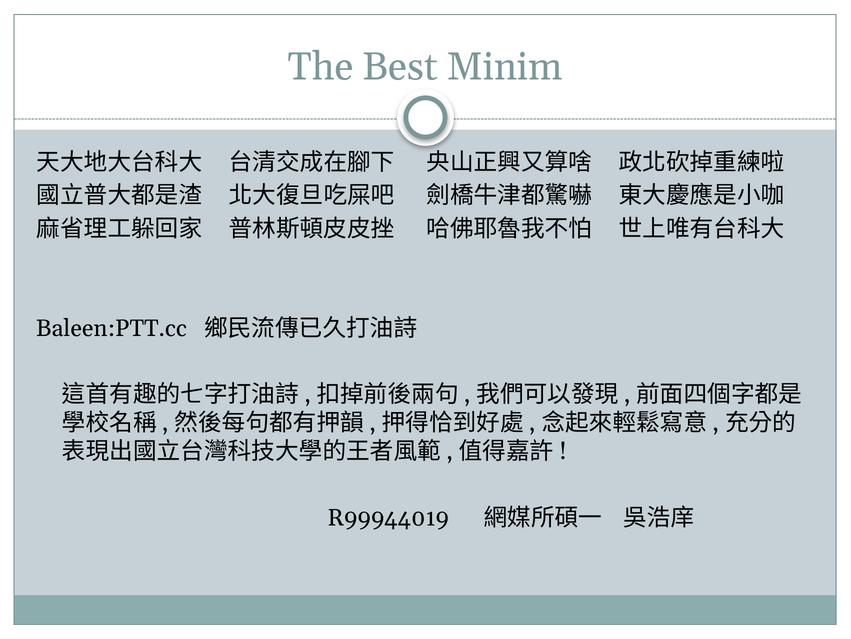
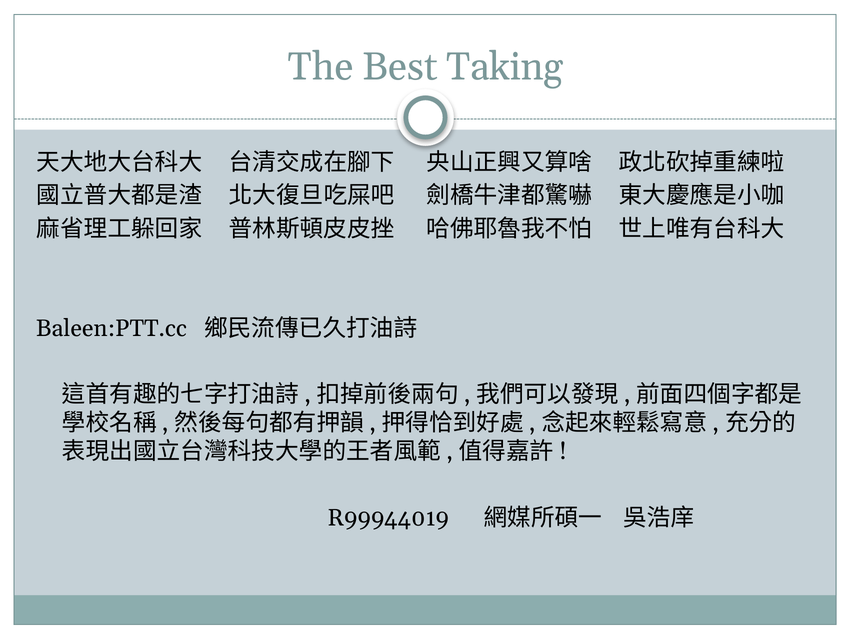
Minim: Minim -> Taking (505, 67)
